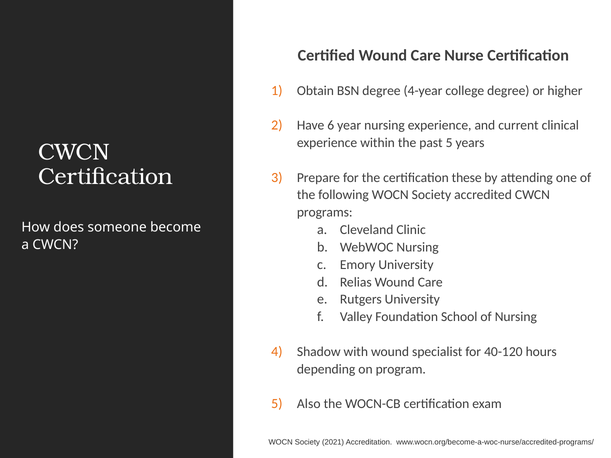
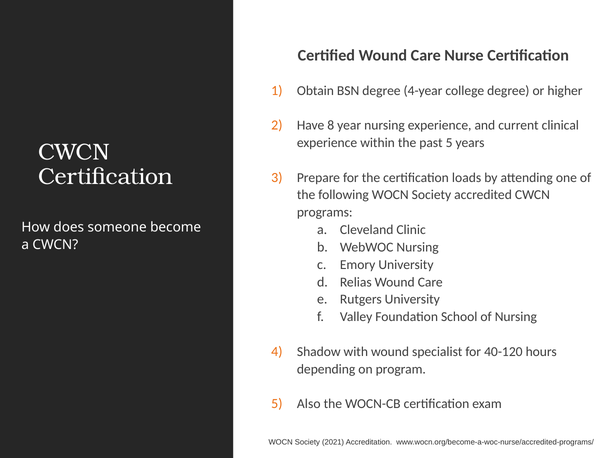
6: 6 -> 8 (331, 125)
these: these -> loads (467, 178)
